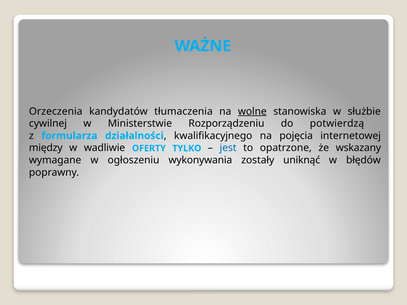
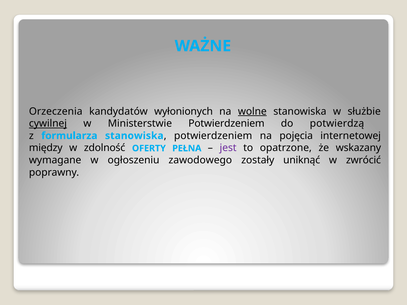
tłumaczenia: tłumaczenia -> wyłonionych (184, 111)
cywilnej underline: none -> present (48, 124)
Ministerstwie Rozporządzeniu: Rozporządzeniu -> Potwierdzeniem (226, 124)
formularza działalności: działalności -> stanowiska (134, 136)
kwalifikacyjnego: kwalifikacyjnego -> potwierdzeniem (213, 136)
wadliwie: wadliwie -> zdolność (105, 148)
TYLKO: TYLKO -> PEŁNA (187, 148)
jest colour: blue -> purple (228, 148)
wykonywania: wykonywania -> zawodowego (200, 160)
błędów: błędów -> zwrócić (363, 160)
